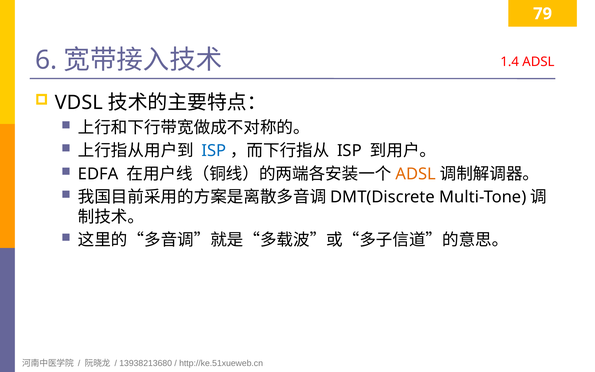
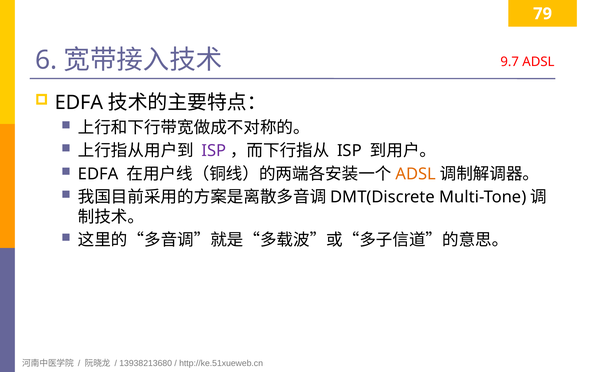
1.4: 1.4 -> 9.7 (510, 62)
VDSL: VDSL -> EDFA (79, 103)
ISP colour: blue -> purple (214, 151)
